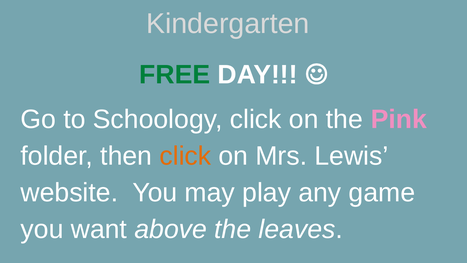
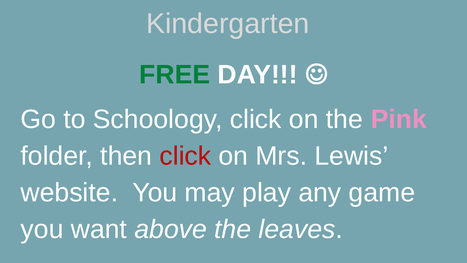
click colour: orange -> red (185, 156)
